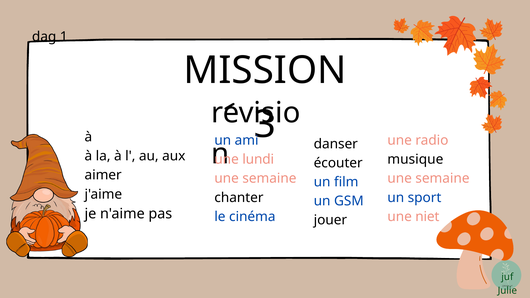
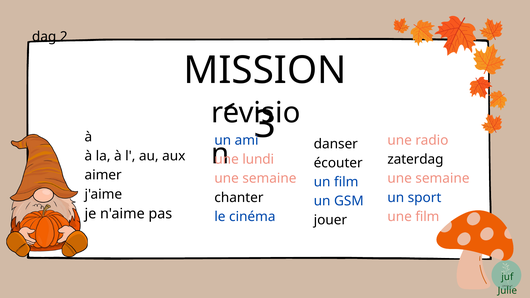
1: 1 -> 2 (64, 37)
musique: musique -> zaterdag (415, 160)
une niet: niet -> film (427, 217)
